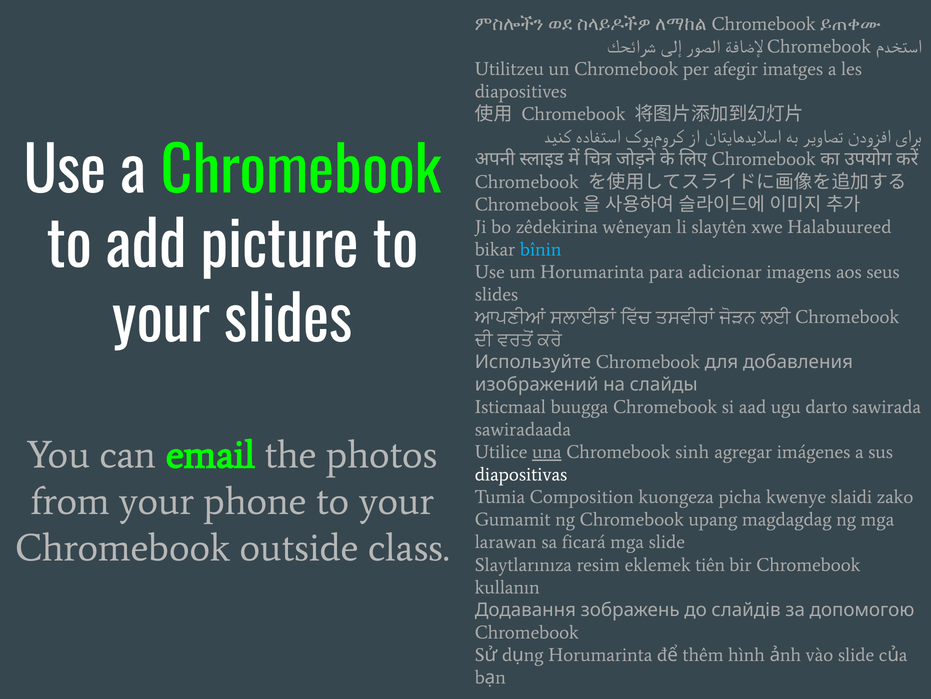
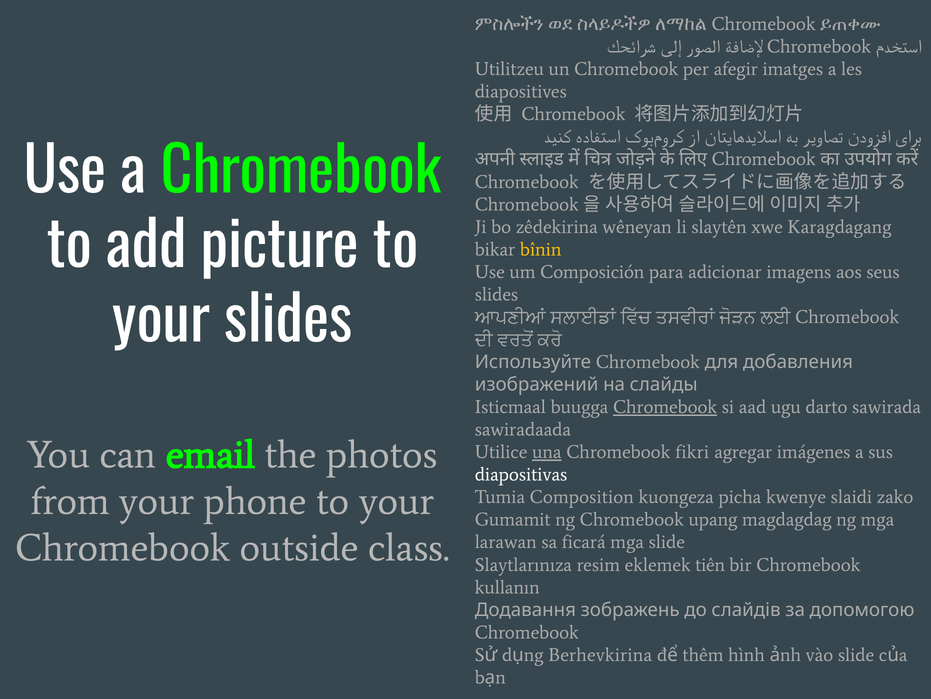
Halabuureed: Halabuureed -> Karagdagang (840, 227)
bînin colour: light blue -> yellow (541, 249)
um Horumarinta: Horumarinta -> Composición (592, 272)
Chromebook underline: none -> present (665, 407)
sinh: sinh -> fikri (692, 452)
ng Horumarinta: Horumarinta -> Berhevkirina (600, 654)
